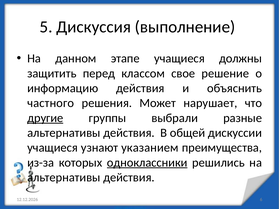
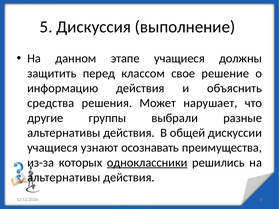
частного: частного -> средства (51, 103)
другие underline: present -> none (45, 118)
указанием: указанием -> осознавать (150, 148)
